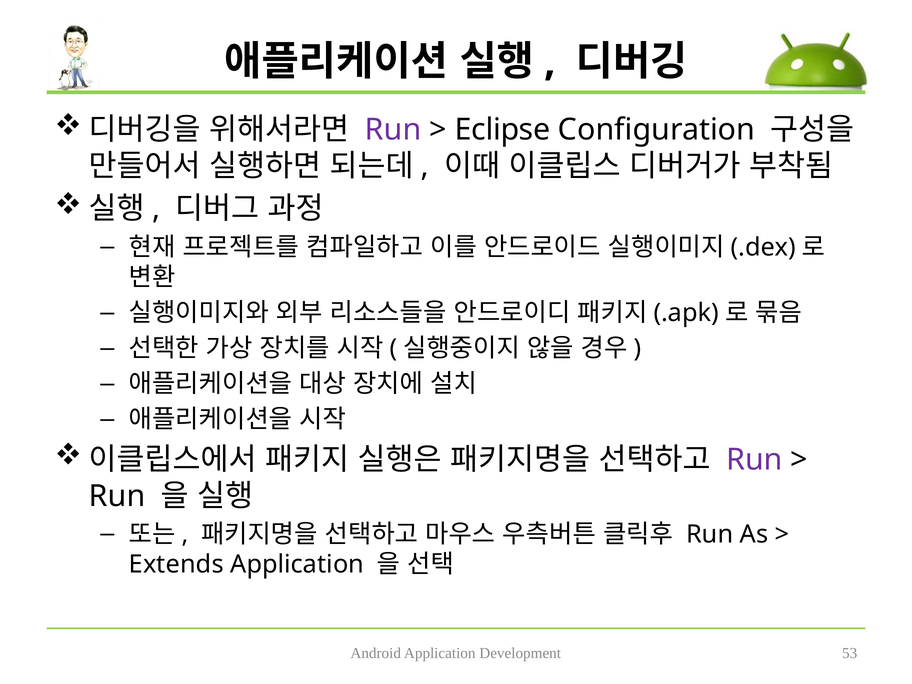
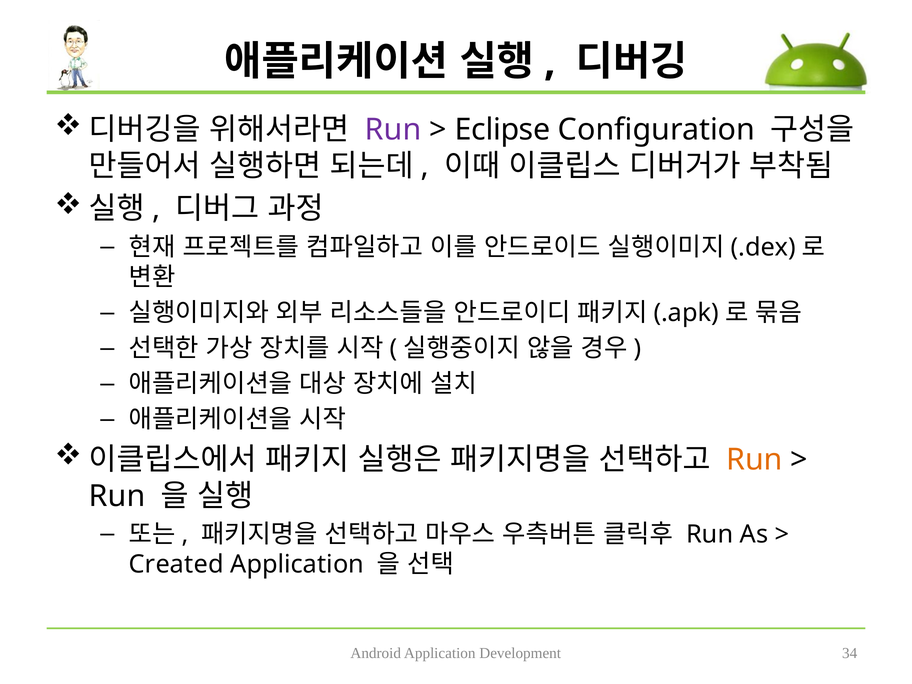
Run colour: purple -> orange (754, 460)
Extends: Extends -> Created (176, 565)
53: 53 -> 34 (850, 653)
